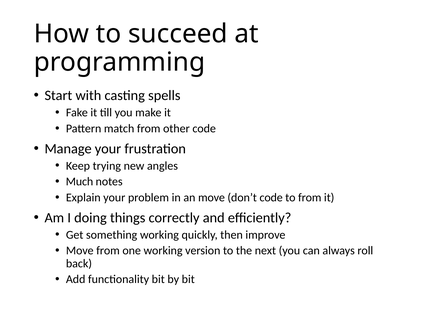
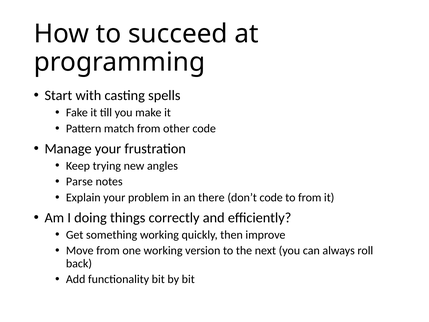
Much: Much -> Parse (79, 181)
an move: move -> there (211, 197)
